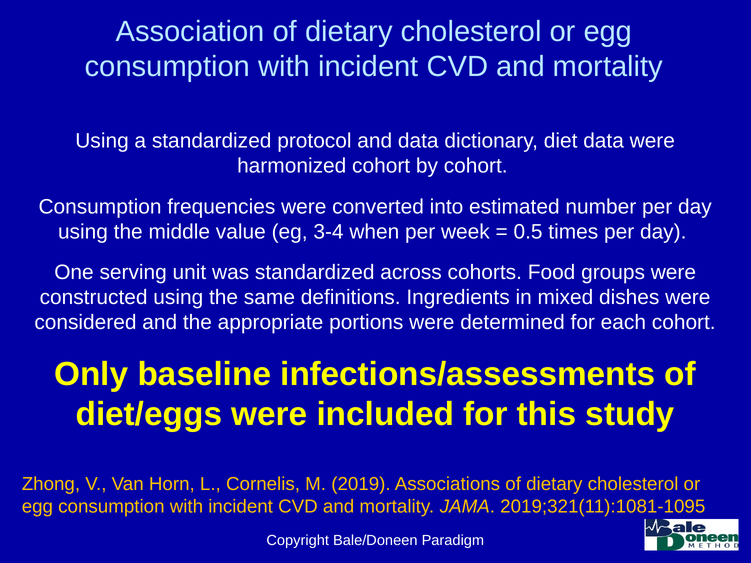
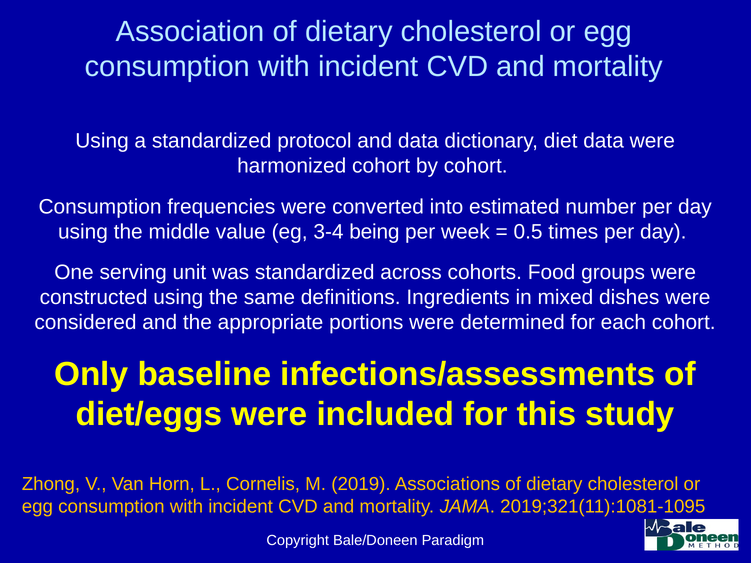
when: when -> being (374, 232)
